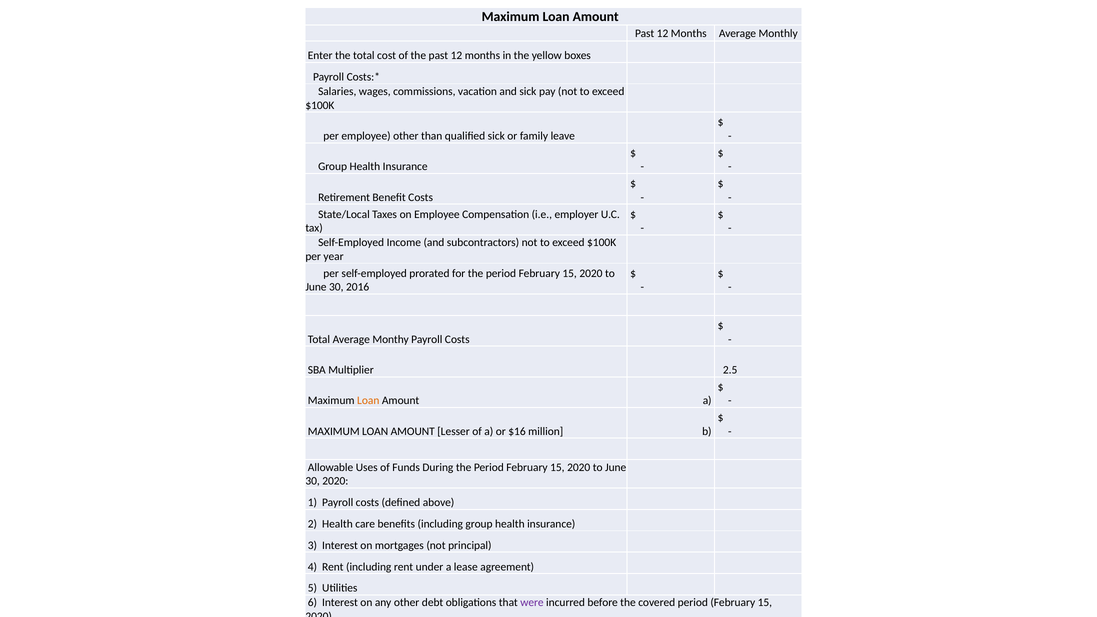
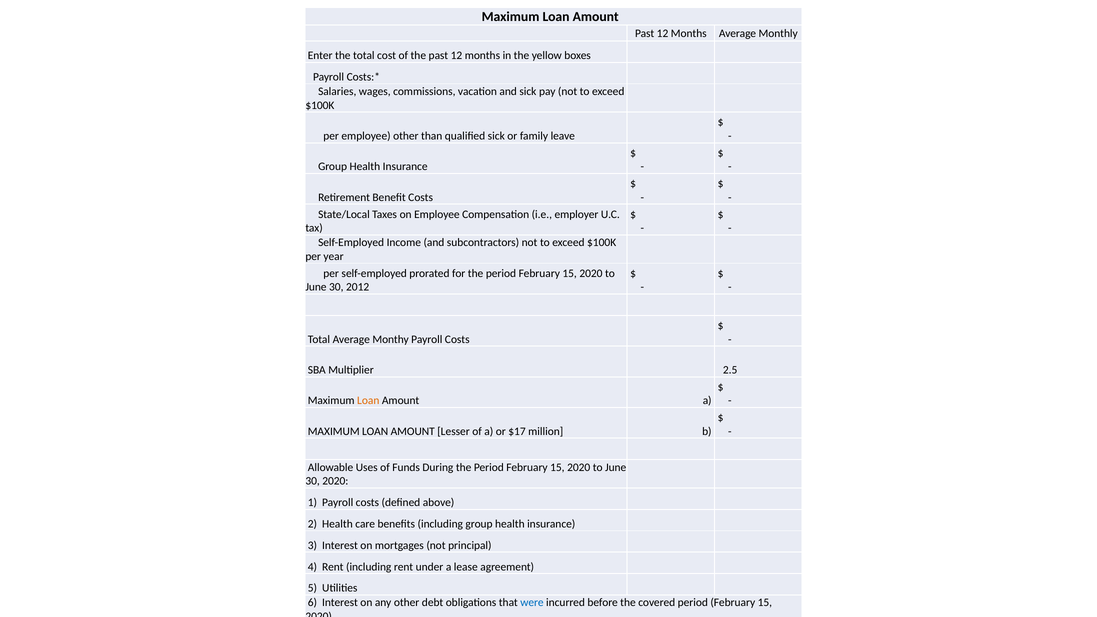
2016: 2016 -> 2012 (358, 287)
$16: $16 -> $17 (517, 431)
were colour: purple -> blue (532, 603)
